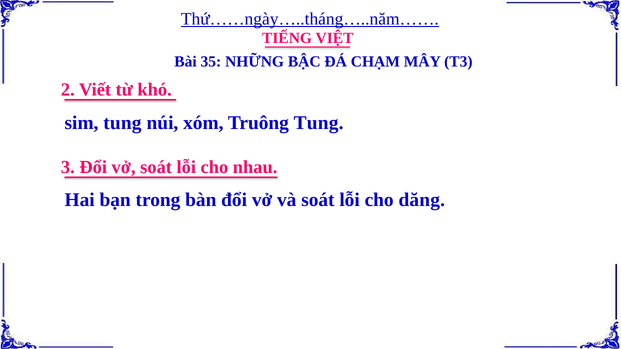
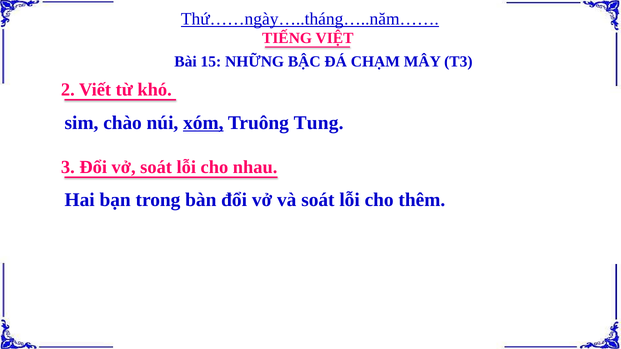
35: 35 -> 15 (211, 61)
sim tung: tung -> chào (123, 123)
xóm underline: none -> present (203, 123)
dăng: dăng -> thêm (422, 200)
